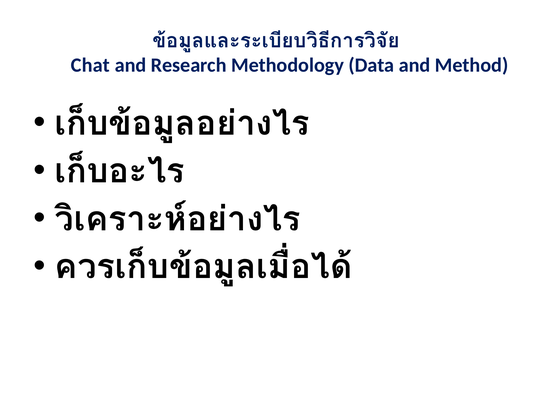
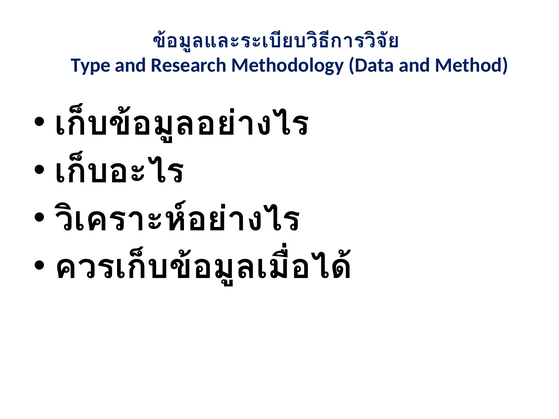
Chat: Chat -> Type (91, 65)
